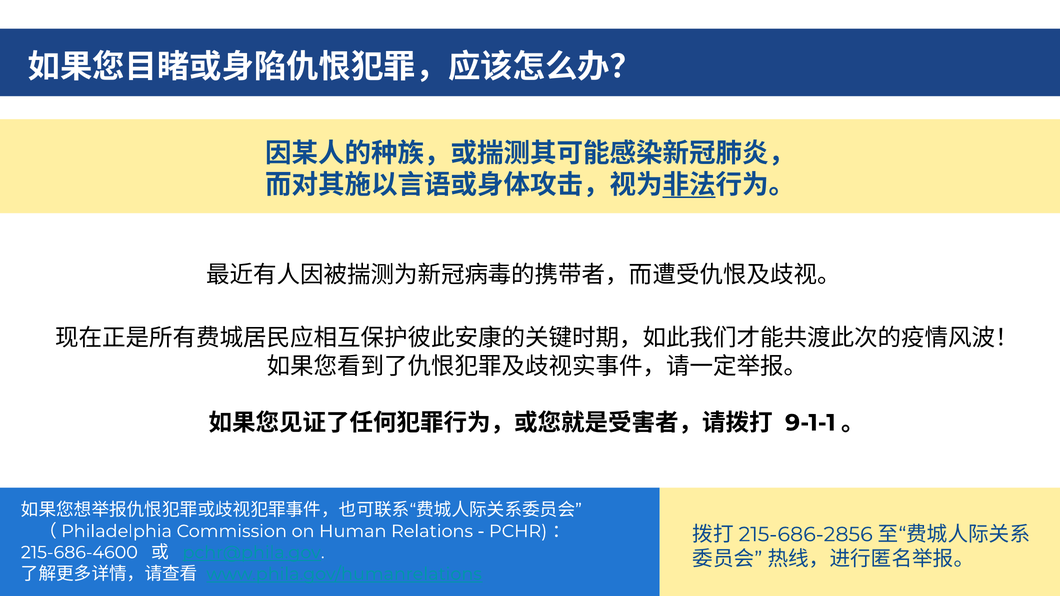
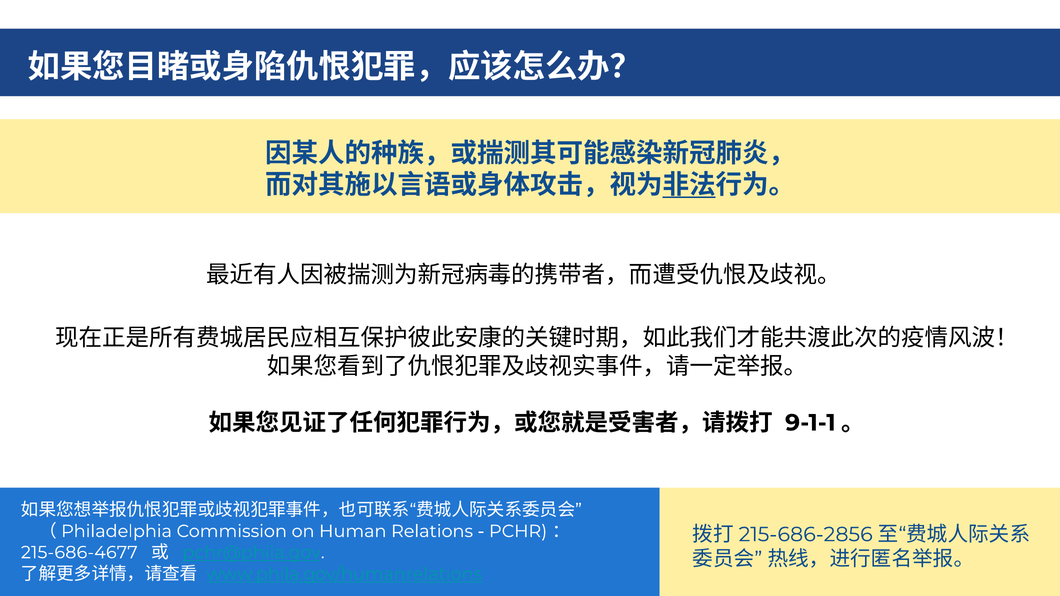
215-686-4600: 215-686-4600 -> 215-686-4677 (79, 553)
